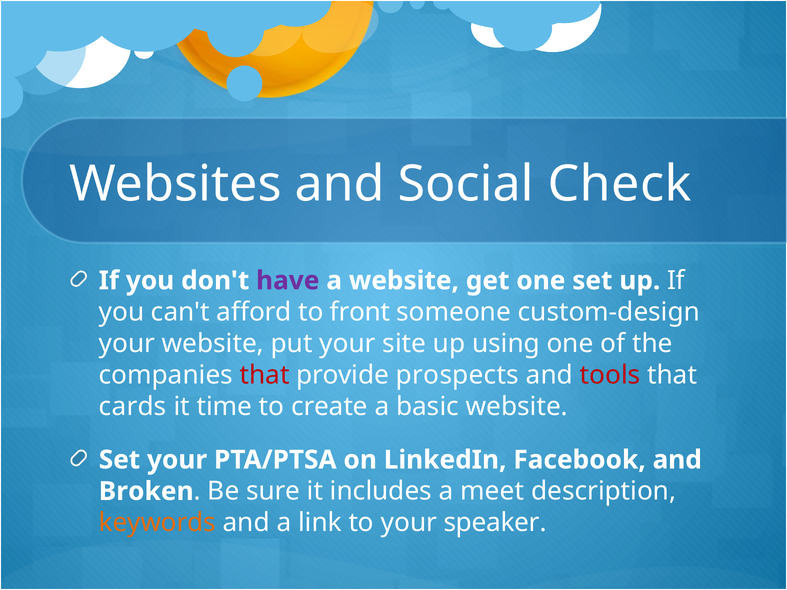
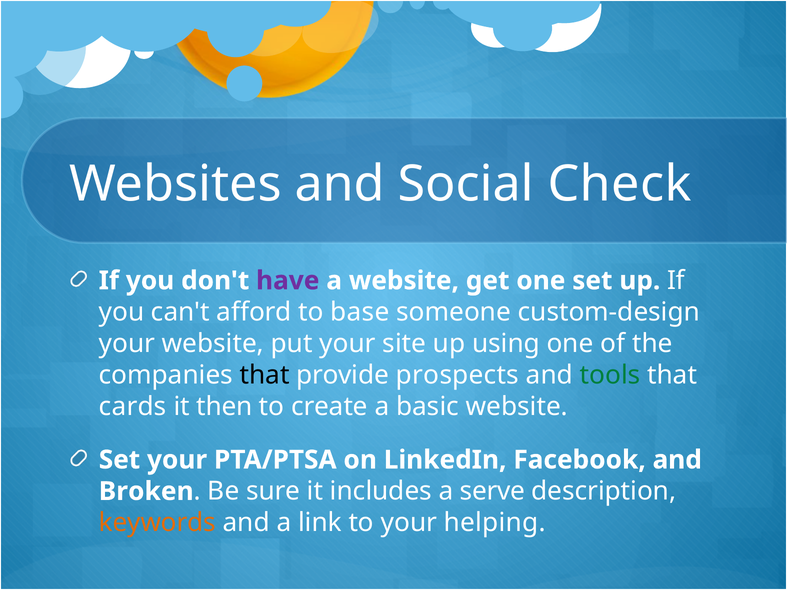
front: front -> base (360, 312)
that colour: red -> black (265, 375)
tools colour: red -> green (610, 375)
time: time -> then (224, 407)
meet: meet -> serve (492, 492)
speaker: speaker -> helping (495, 523)
